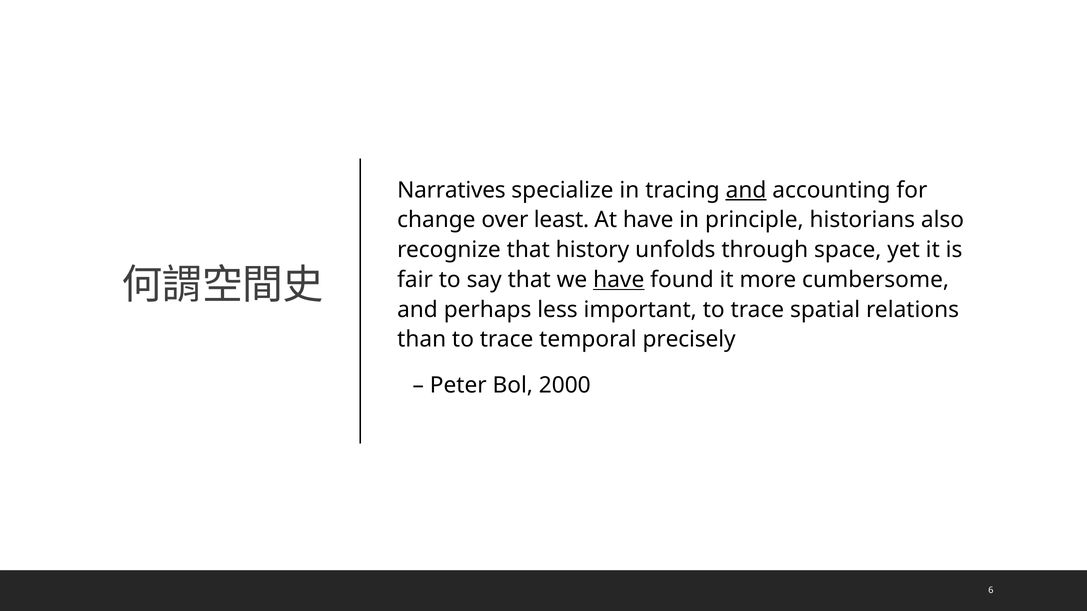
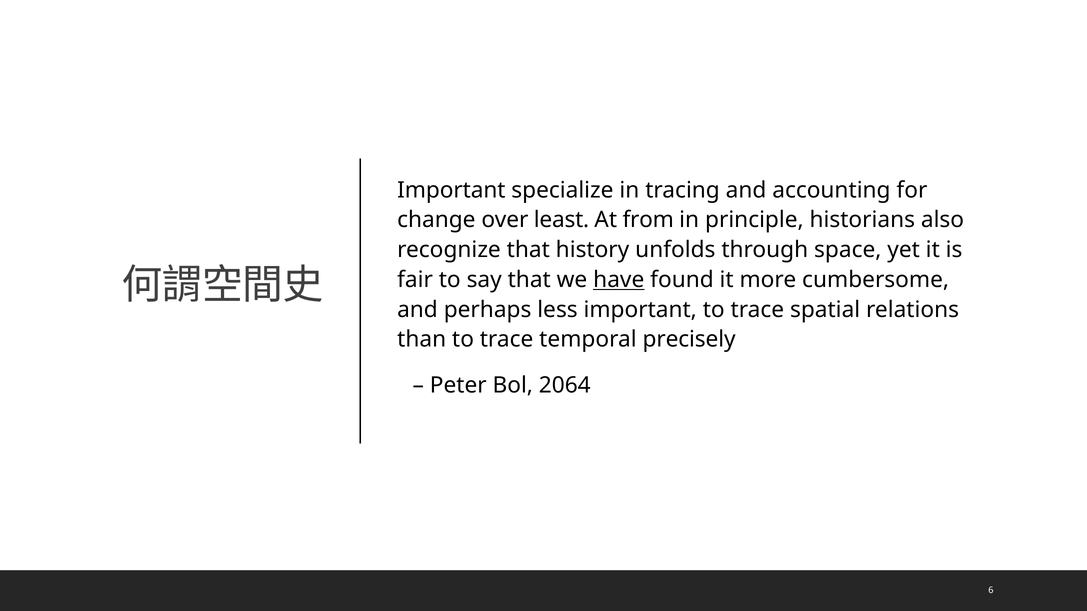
Narratives: Narratives -> Important (451, 190)
and underline: present -> none (746, 190)
At have: have -> from (648, 220)
2000: 2000 -> 2064 (565, 386)
